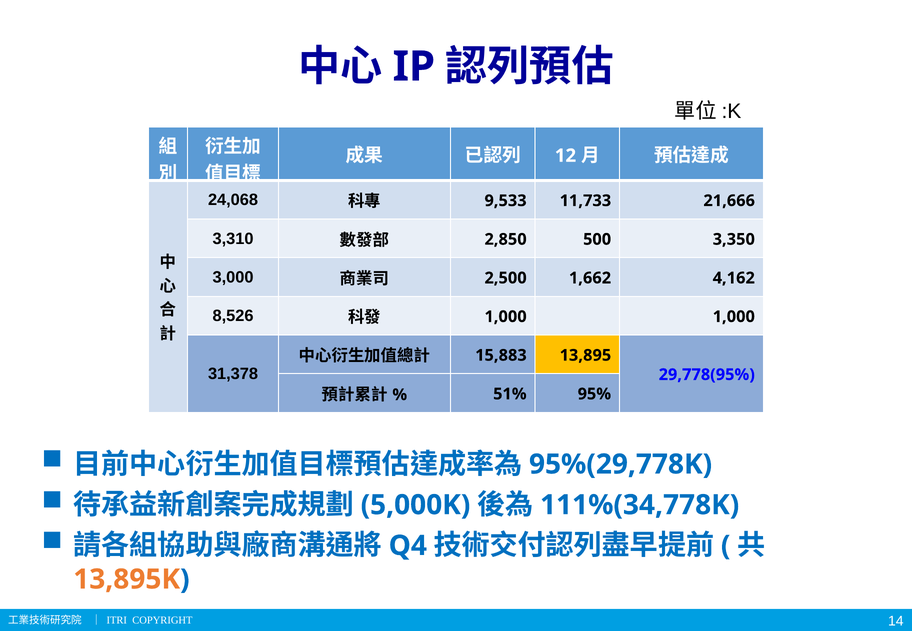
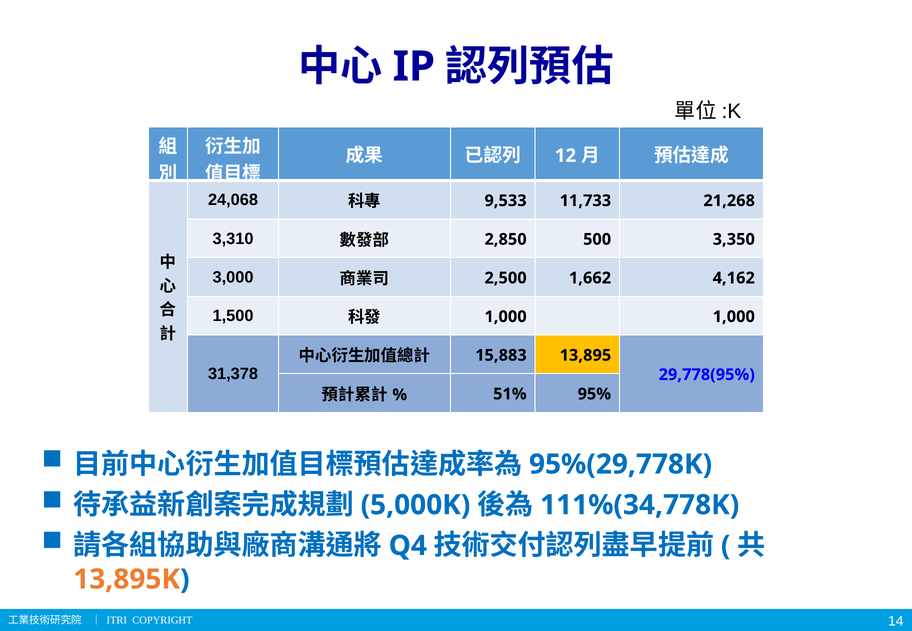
21,666: 21,666 -> 21,268 (729, 201)
8,526: 8,526 -> 1,500 (233, 316)
